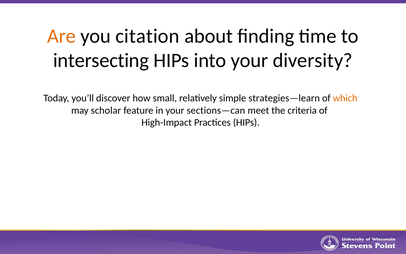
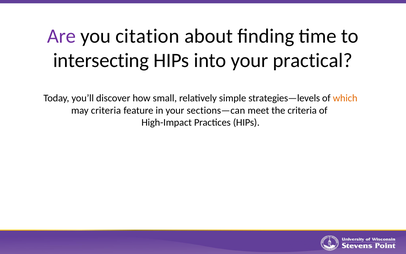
Are colour: orange -> purple (62, 36)
diversity: diversity -> practical (313, 60)
strategies—learn: strategies—learn -> strategies—levels (284, 98)
may scholar: scholar -> criteria (106, 110)
